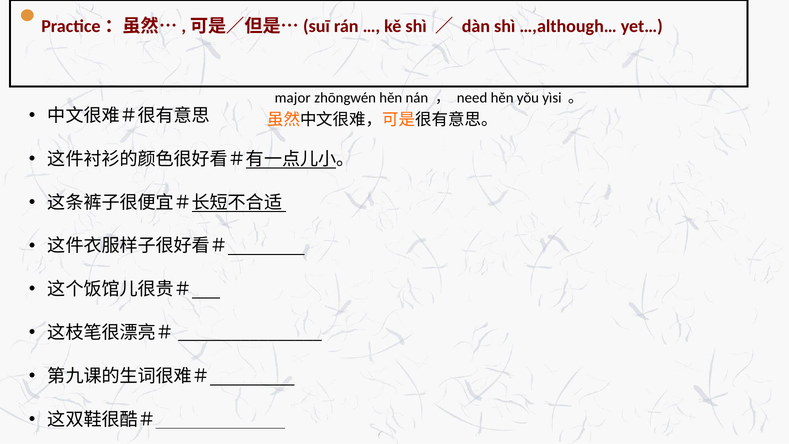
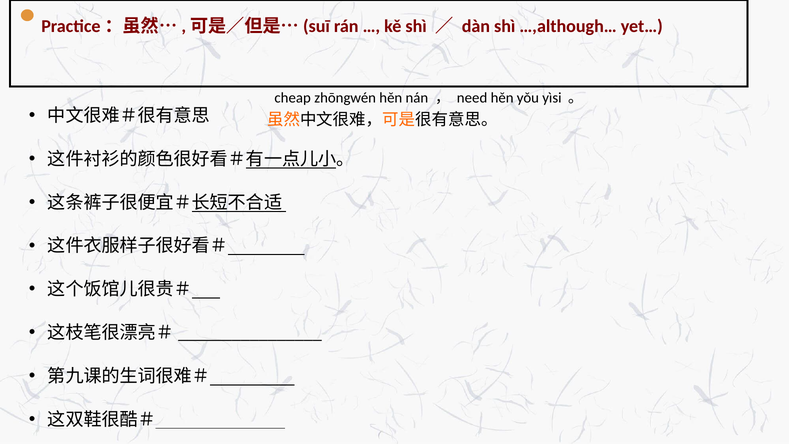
major: major -> cheap (293, 98)
